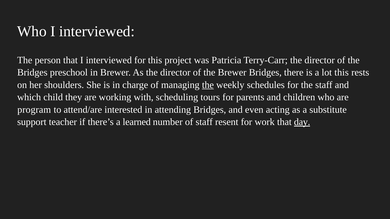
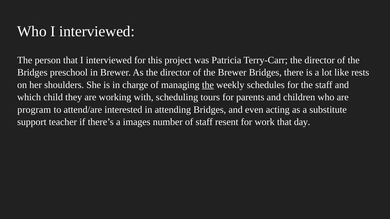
lot this: this -> like (342, 73)
learned: learned -> images (137, 122)
day underline: present -> none (302, 122)
